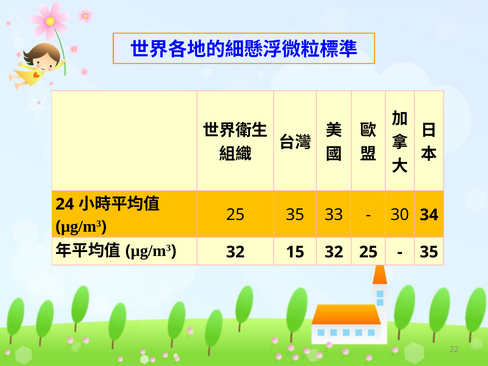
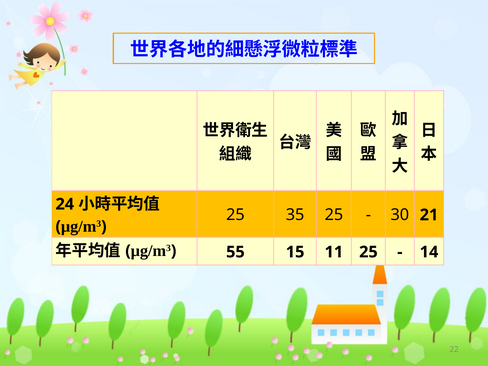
35 33: 33 -> 25 (334, 215)
34: 34 -> 21 (429, 215)
32: 32 -> 55 (235, 252)
15 32: 32 -> 11 (334, 252)
35: 35 -> 14 (429, 252)
